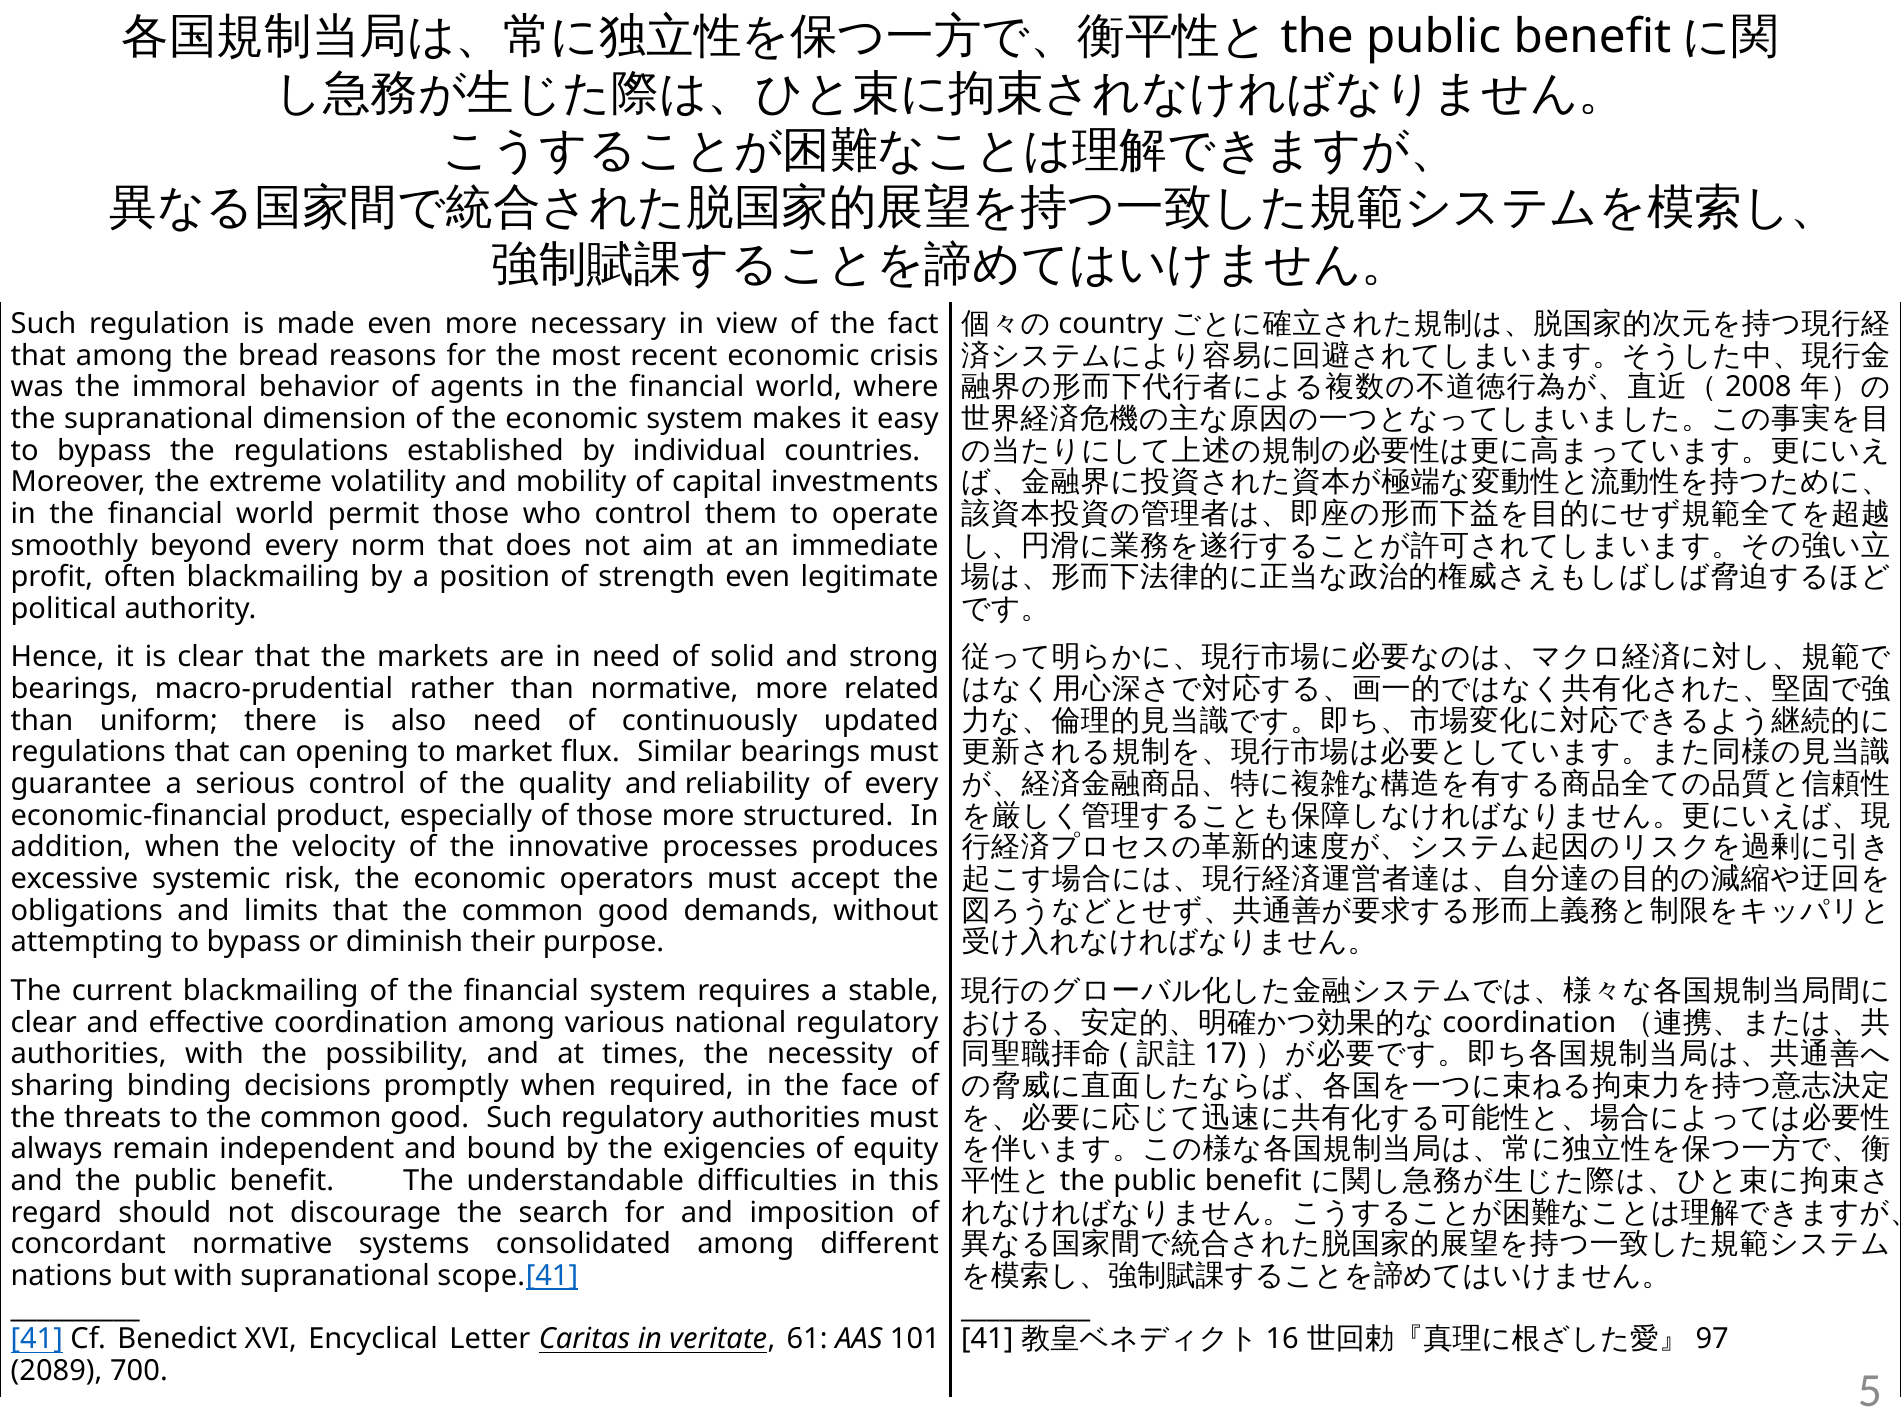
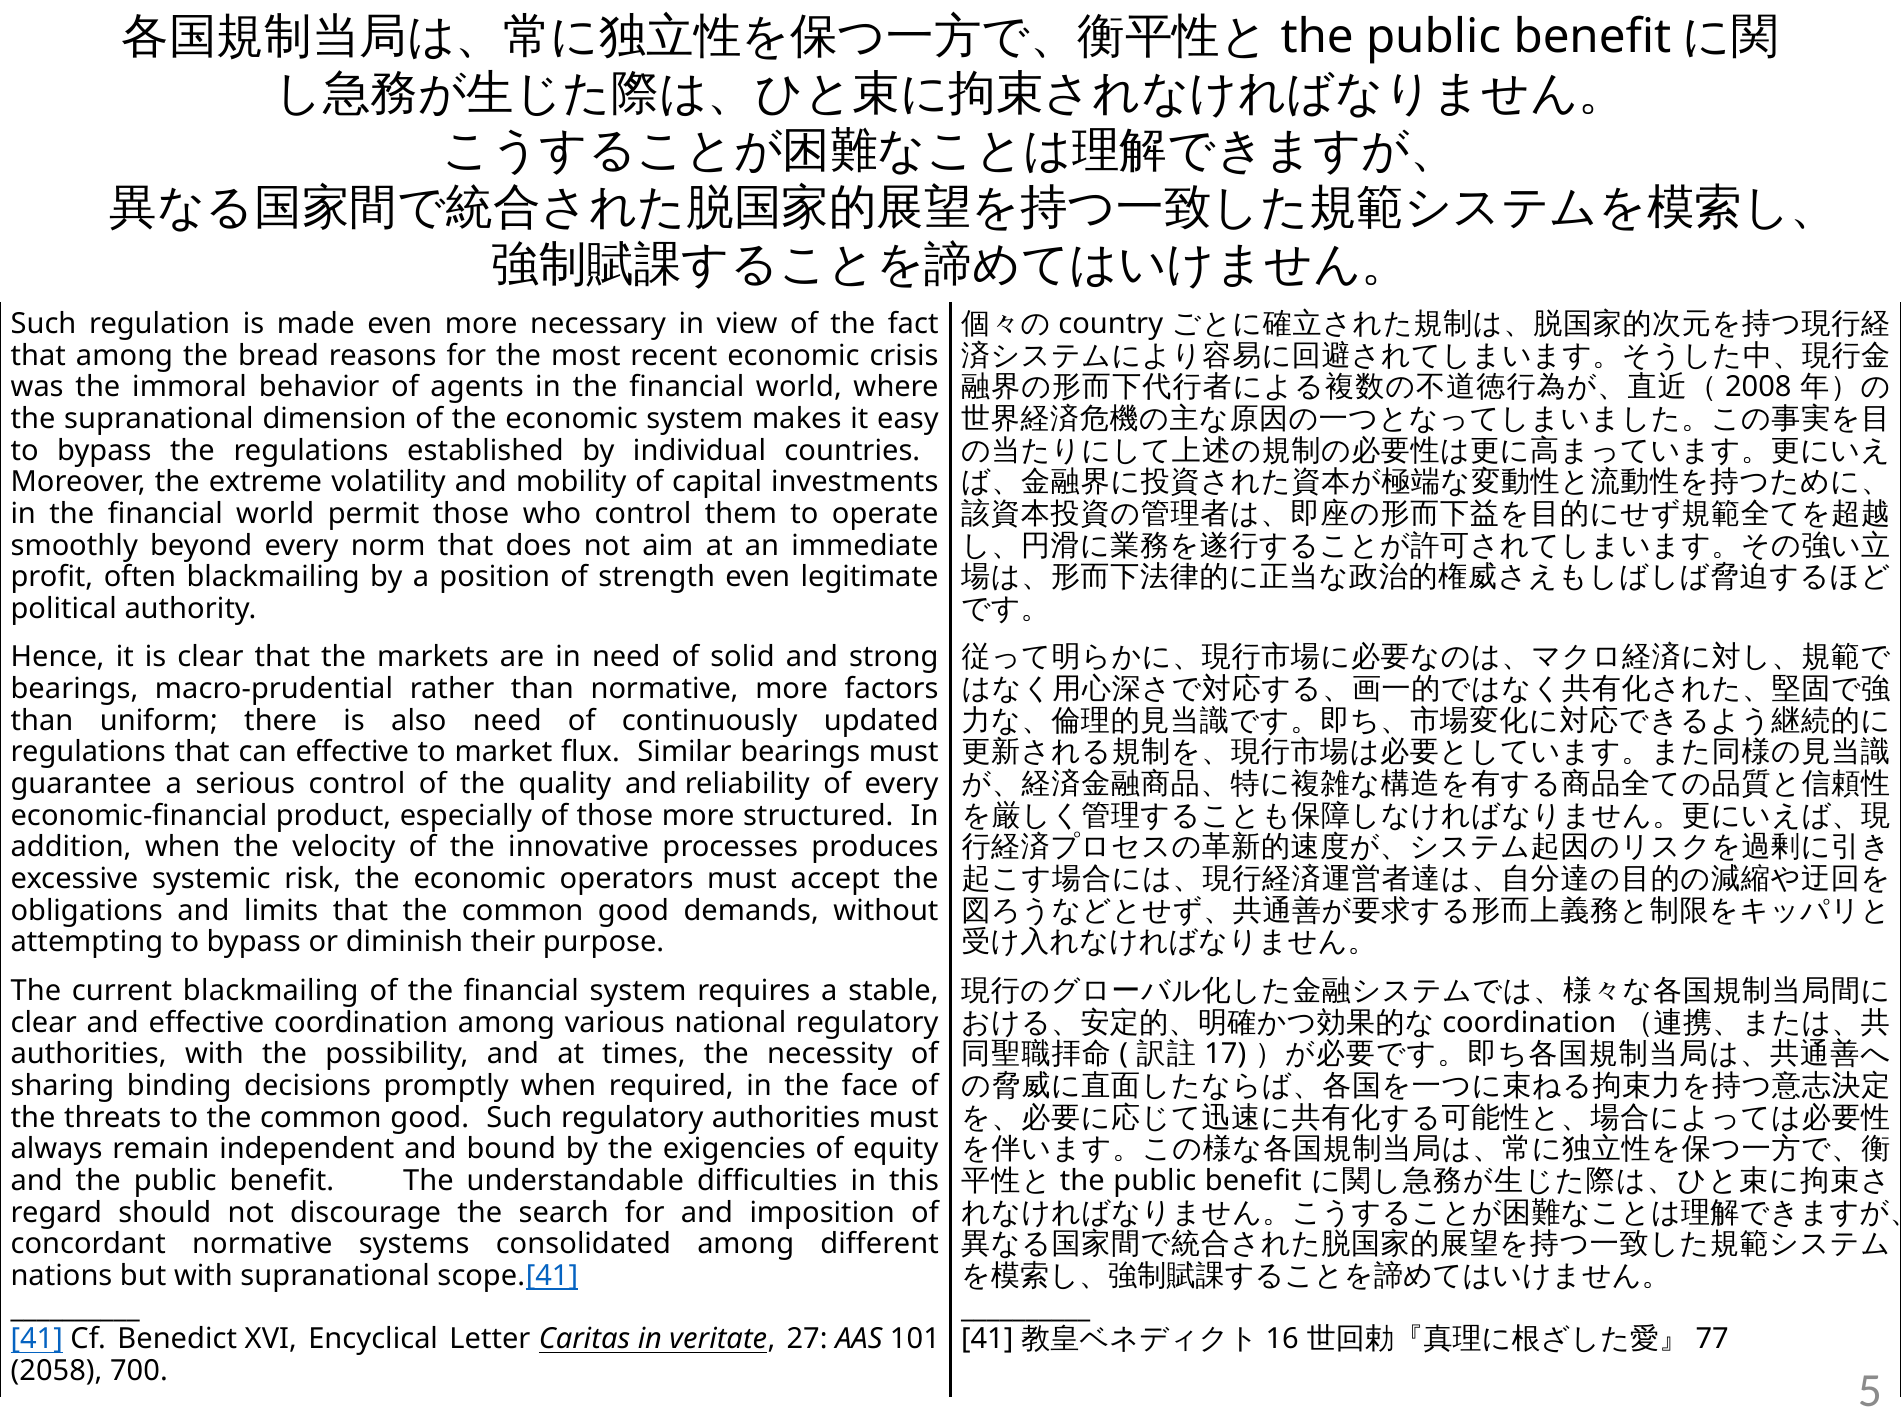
related: related -> factors (892, 689)
can opening: opening -> effective (352, 752)
61: 61 -> 27 (807, 1339)
97: 97 -> 77 (1712, 1339)
2089: 2089 -> 2058 (57, 1371)
